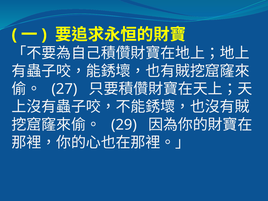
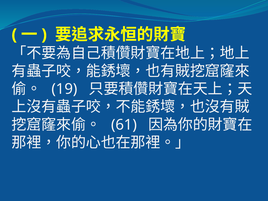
27: 27 -> 19 (64, 89)
29: 29 -> 61 (124, 125)
